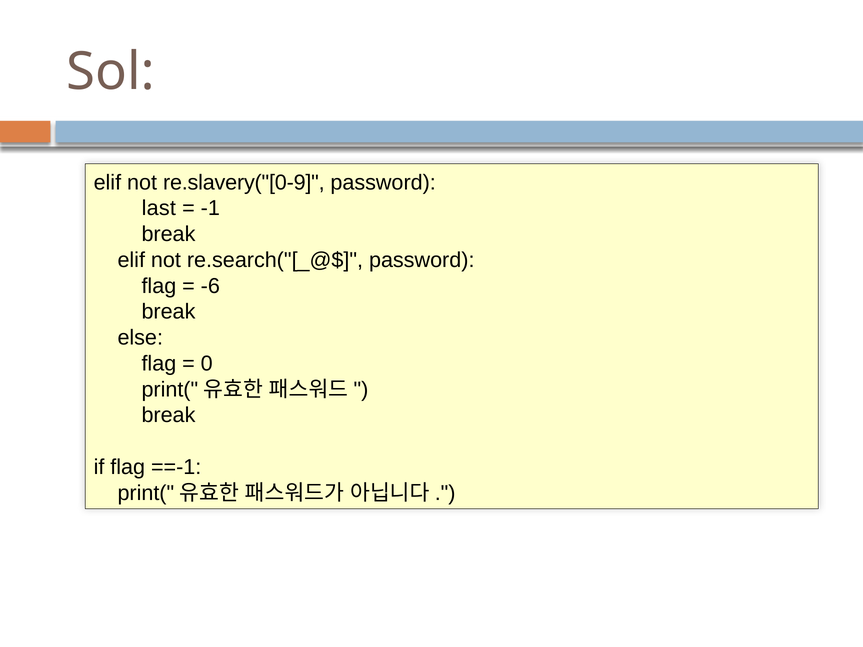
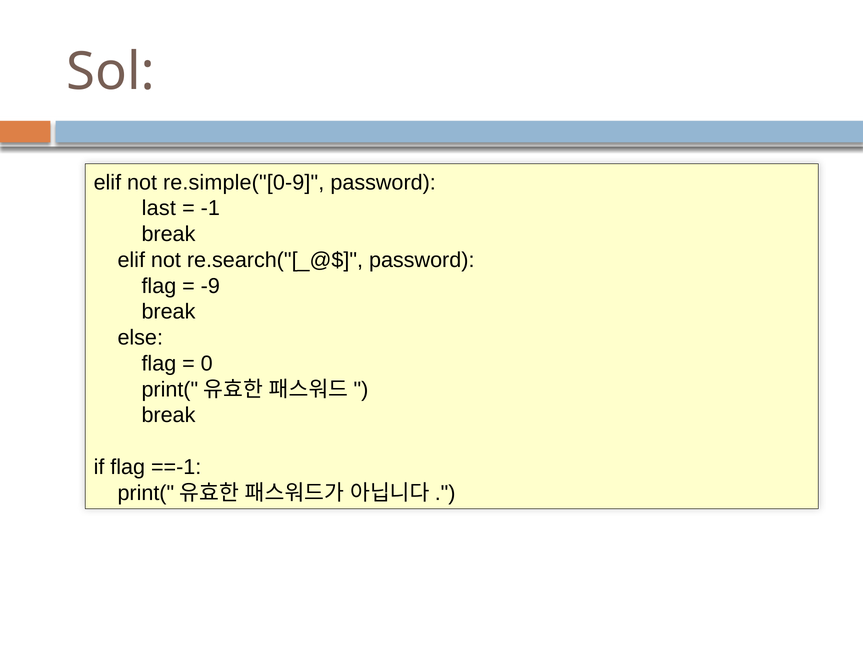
re.slavery("[0-9: re.slavery("[0-9 -> re.simple("[0-9 (244, 183)
-6: -6 -> -9 (210, 286)
